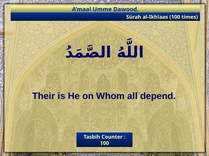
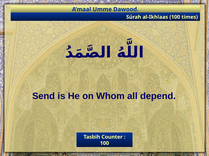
Their: Their -> Send (44, 97)
